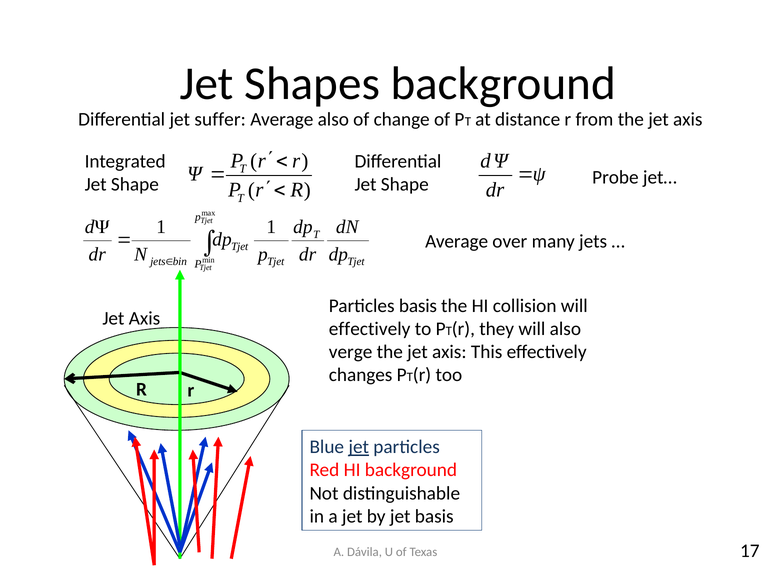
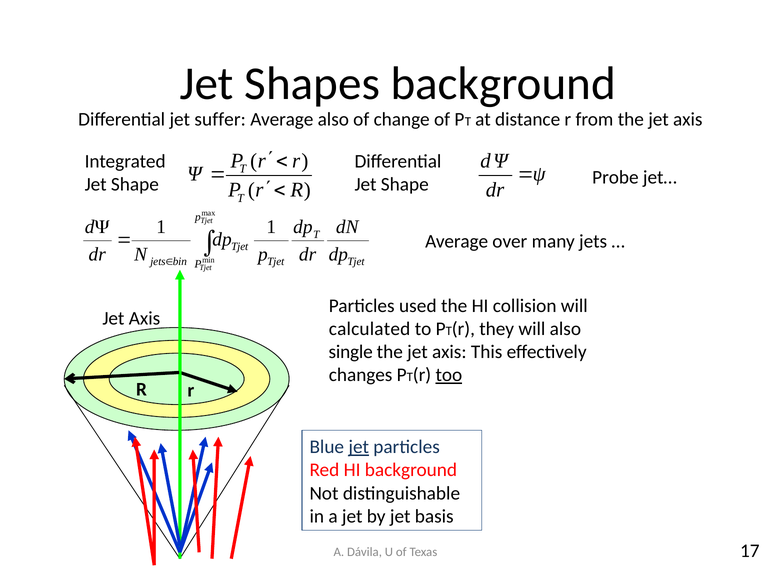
Particles basis: basis -> used (418, 306)
effectively: effectively -> calculated (370, 329)
verge: verge -> single (351, 352)
too underline: none -> present (449, 375)
